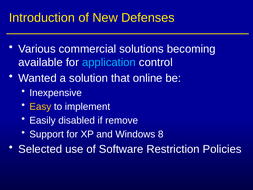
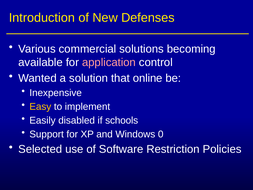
application colour: light blue -> pink (109, 62)
remove: remove -> schools (122, 120)
8: 8 -> 0 (161, 134)
